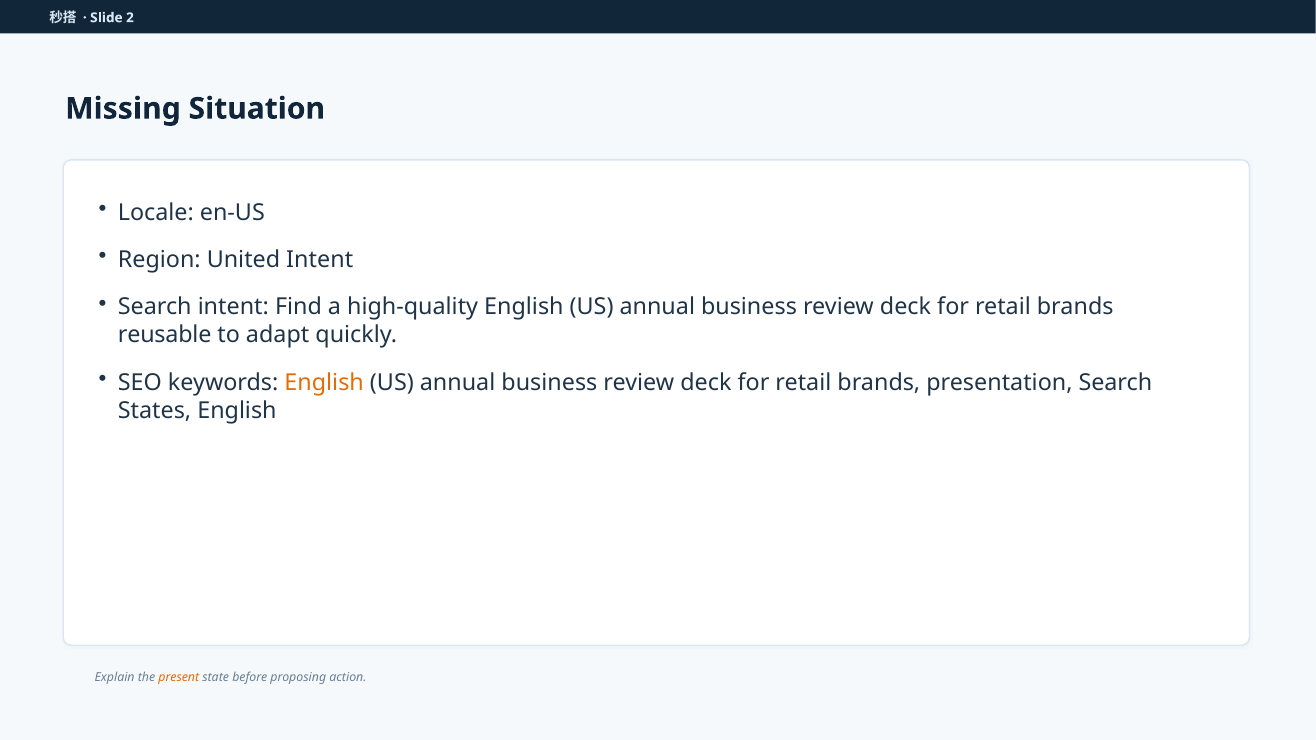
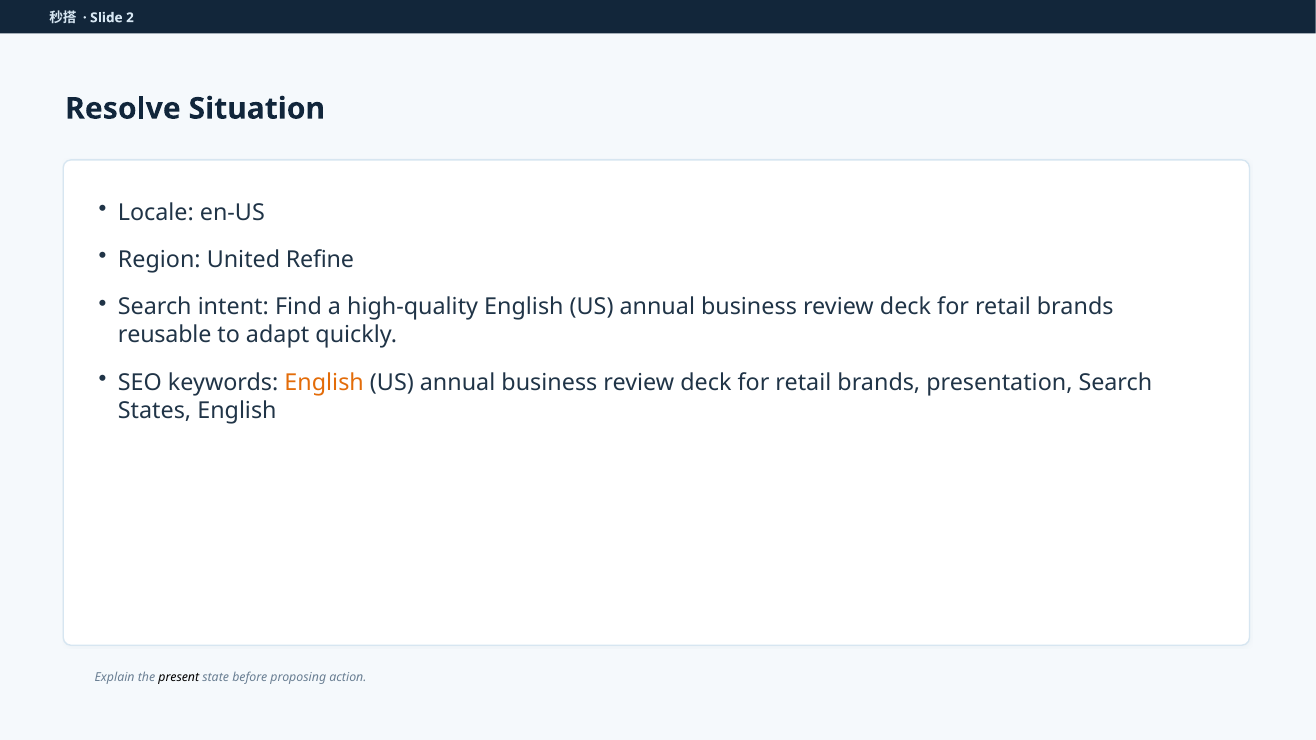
Missing: Missing -> Resolve (123, 109)
United Intent: Intent -> Refine (320, 260)
present colour: orange -> black (179, 678)
